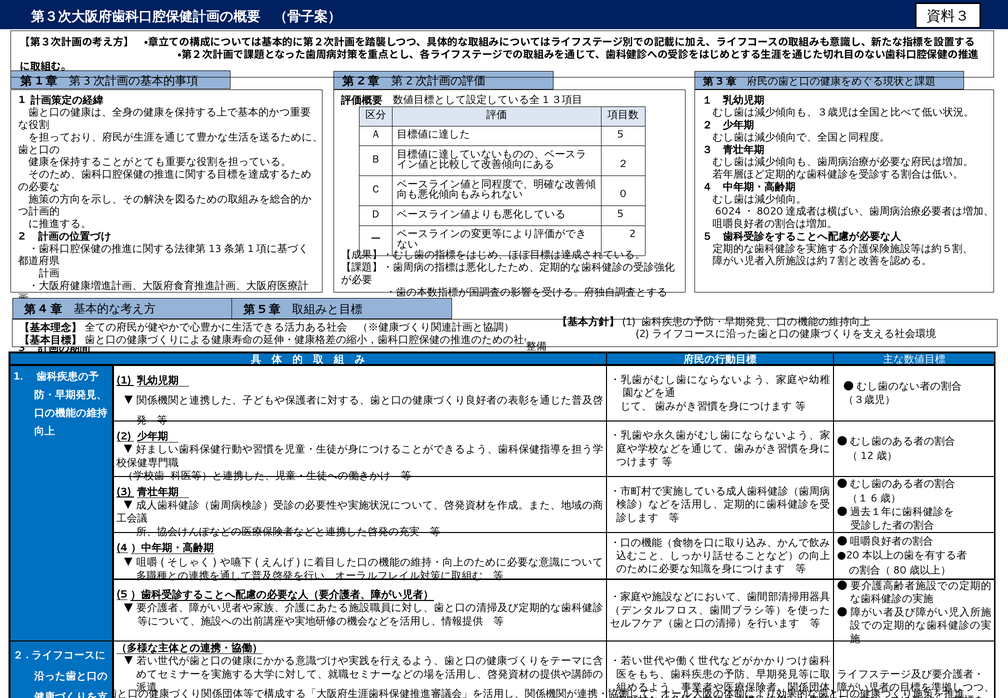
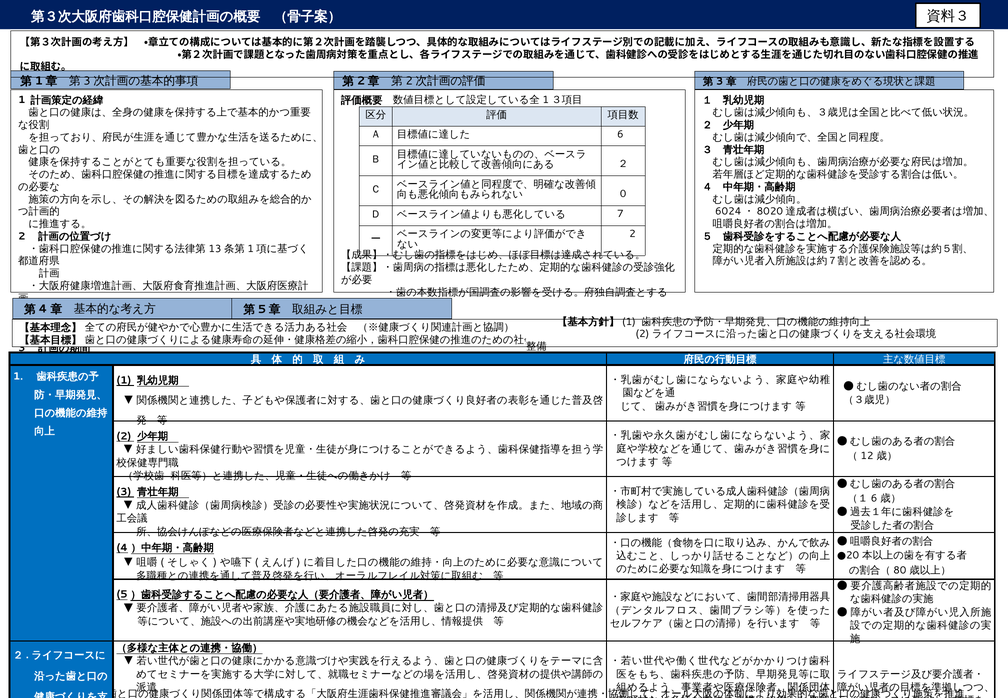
5: 5 -> 6 (620, 134)
5: 5 -> 7 (620, 214)
